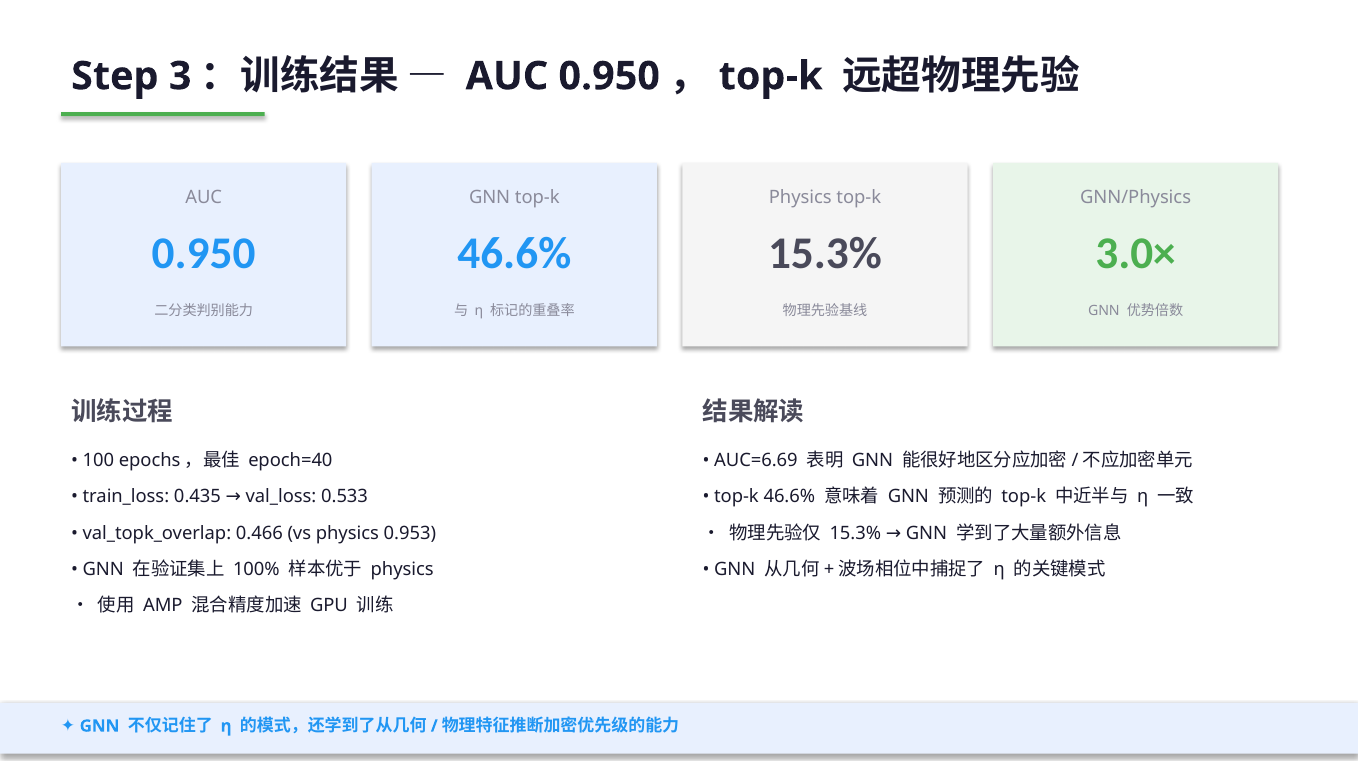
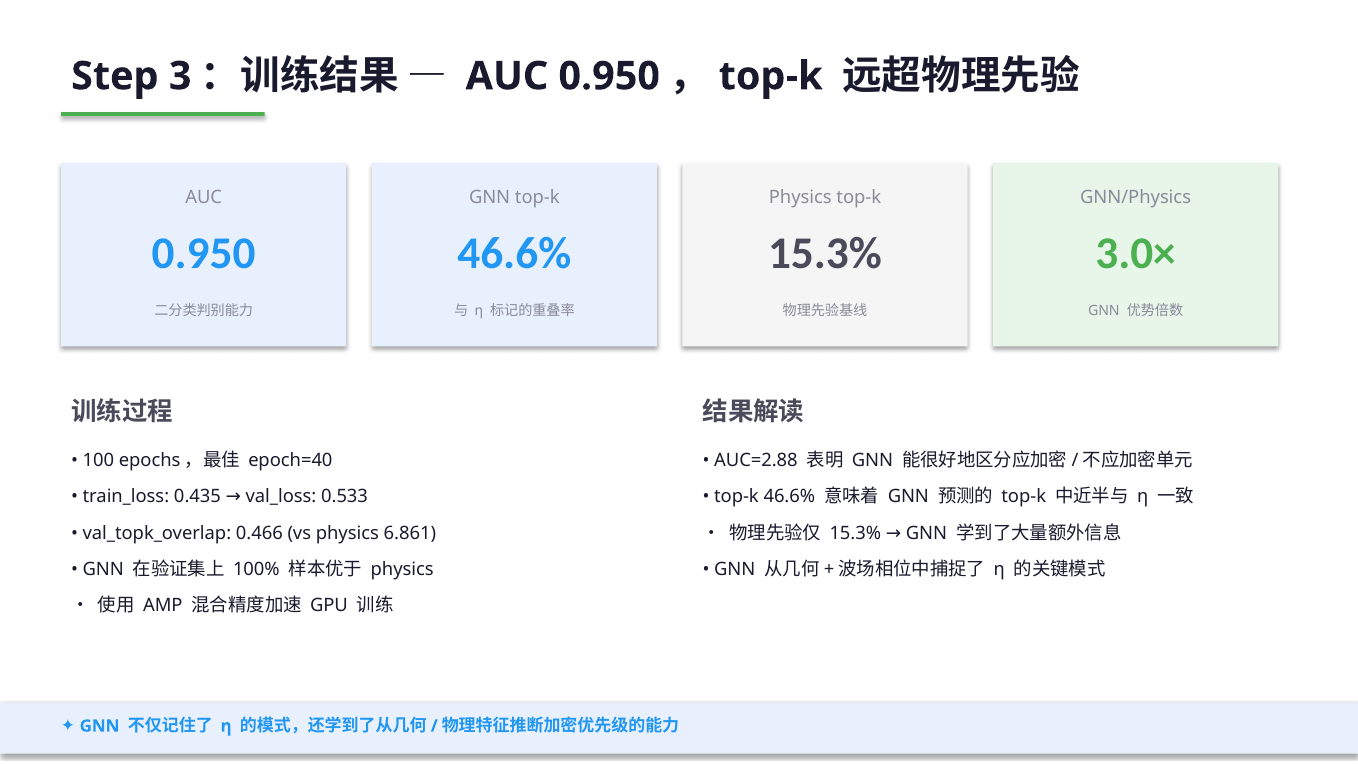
AUC=6.69: AUC=6.69 -> AUC=2.88 (756, 461)
0.953: 0.953 -> 6.861 (410, 533)
